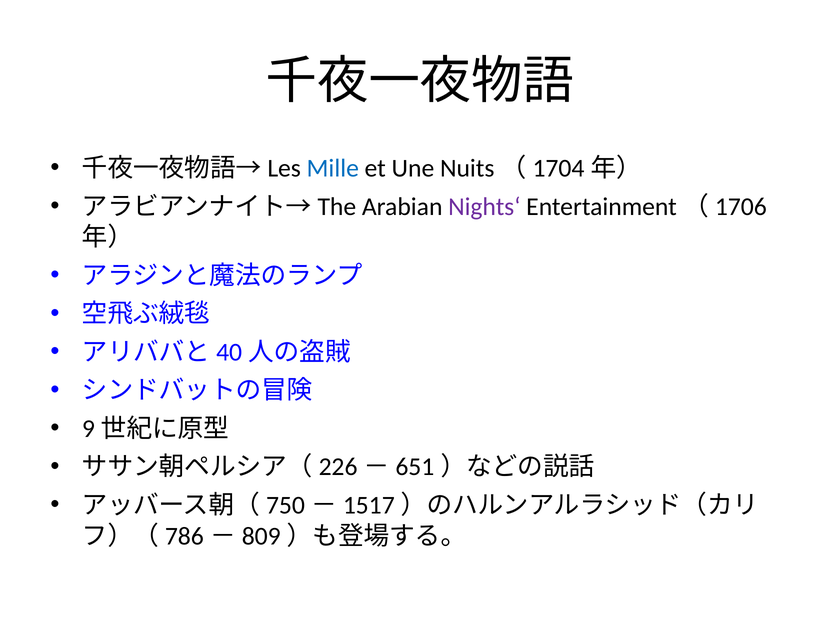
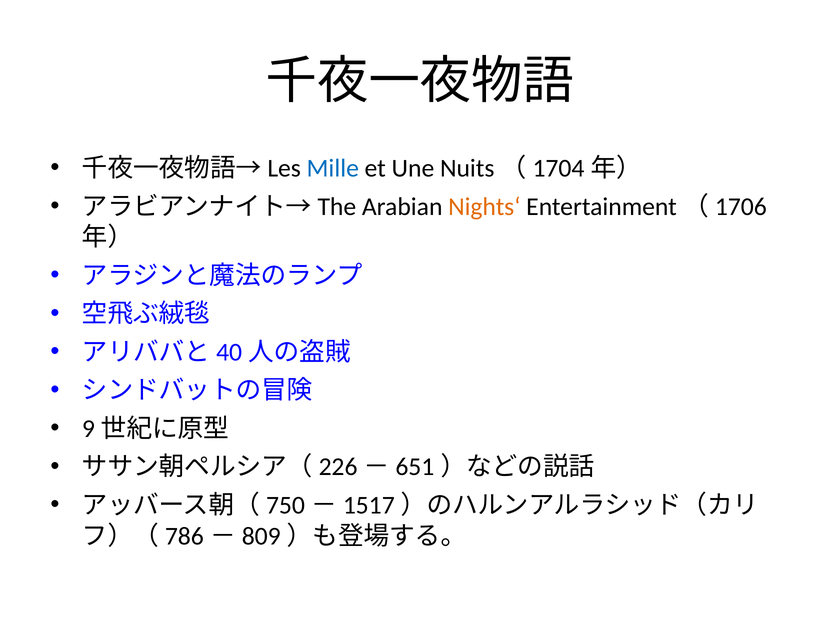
Nights‘ colour: purple -> orange (484, 207)
